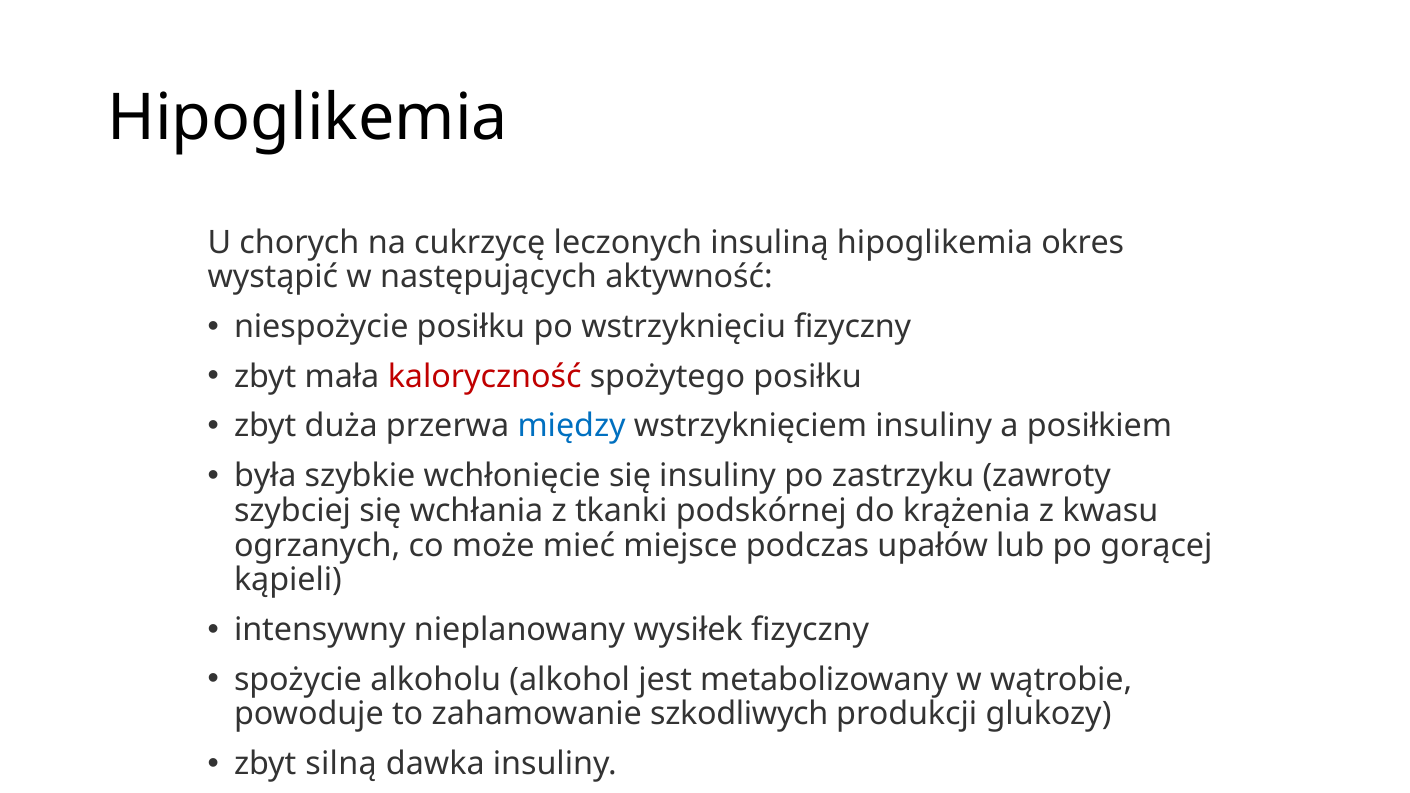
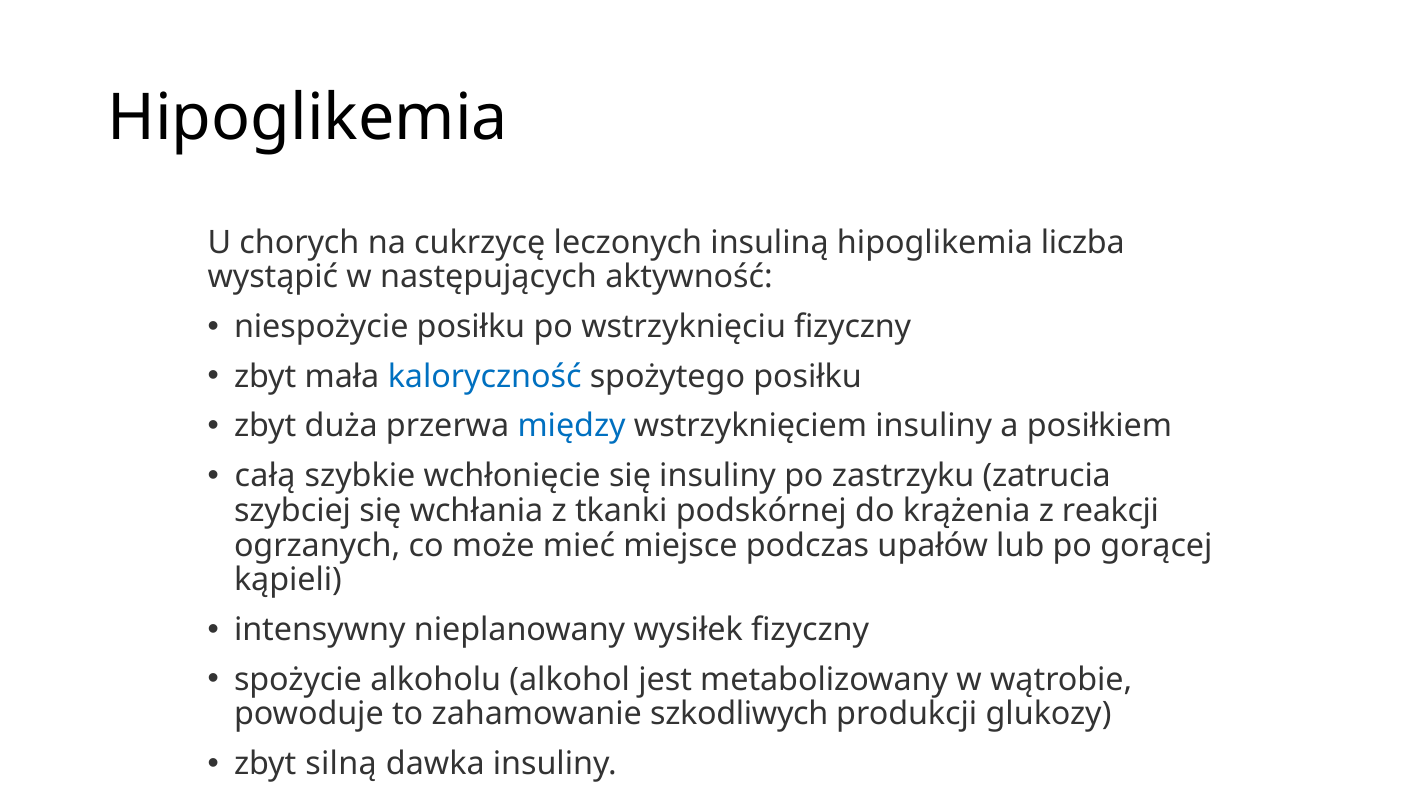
okres: okres -> liczba (1083, 242)
kaloryczność colour: red -> blue (485, 377)
była: była -> całą (265, 476)
zawroty: zawroty -> zatrucia (1047, 476)
kwasu: kwasu -> reakcji (1110, 511)
